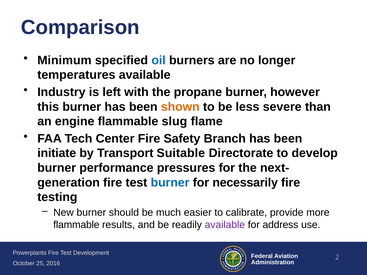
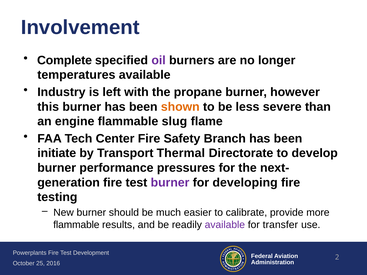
Comparison: Comparison -> Involvement (80, 27)
Minimum: Minimum -> Complete (65, 60)
oil colour: blue -> purple (159, 60)
Suitable: Suitable -> Thermal (181, 153)
burner colour: blue -> purple (170, 183)
necessarily: necessarily -> developing (245, 183)
address: address -> transfer (280, 225)
